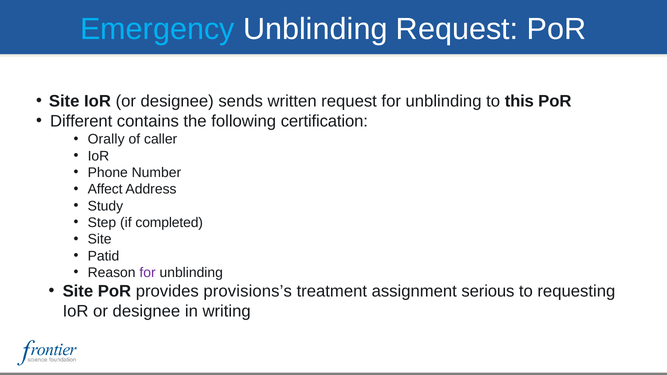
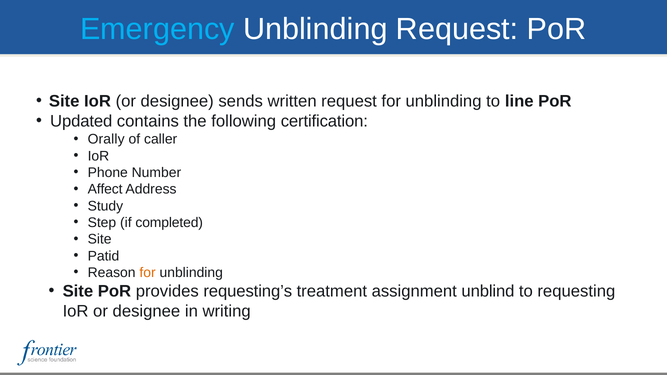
this: this -> line (519, 101)
Different: Different -> Updated (81, 121)
for colour: purple -> orange (148, 273)
provisions’s: provisions’s -> requesting’s (248, 291)
serious: serious -> unblind (488, 291)
